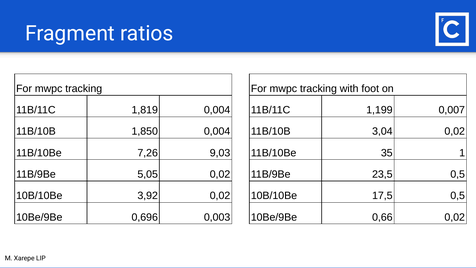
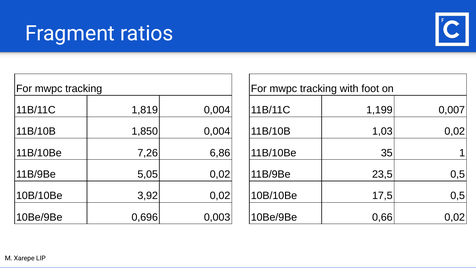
3,04: 3,04 -> 1,03 (382, 131)
9,03: 9,03 -> 6,86 (220, 153)
